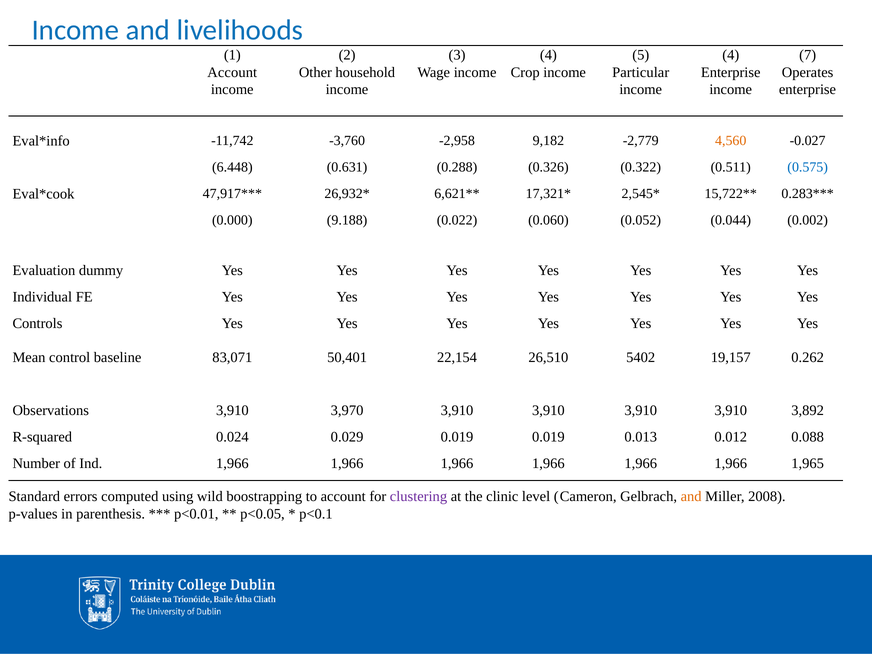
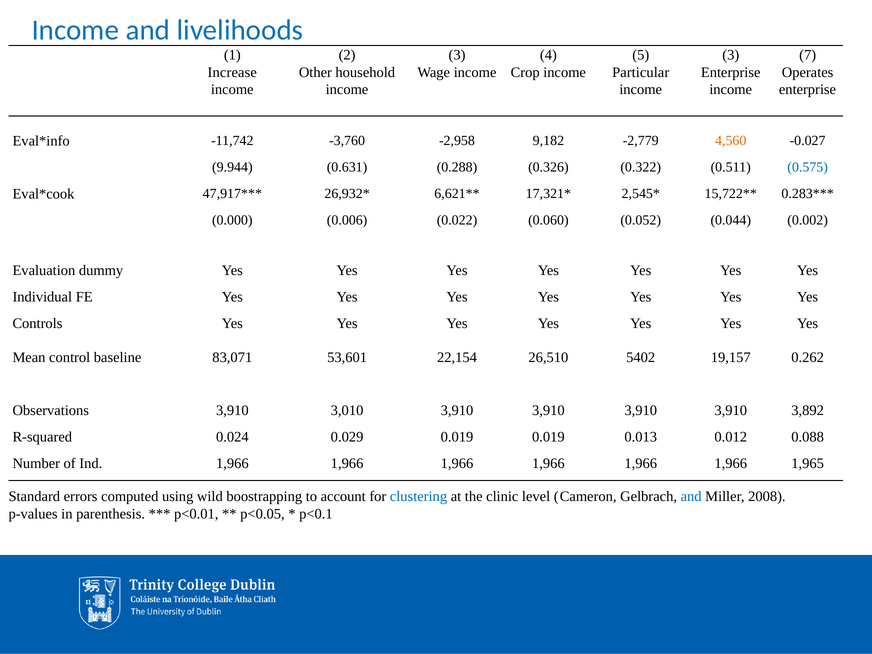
5 4: 4 -> 3 (731, 55)
Account: Account -> Increase (232, 72)
6.448: 6.448 -> 9.944 (232, 167)
9.188: 9.188 -> 0.006 (347, 220)
50,401: 50,401 -> 53,601 (347, 357)
3,970: 3,970 -> 3,010 (347, 410)
clustering colour: purple -> blue (419, 497)
and colour: orange -> blue (691, 497)
